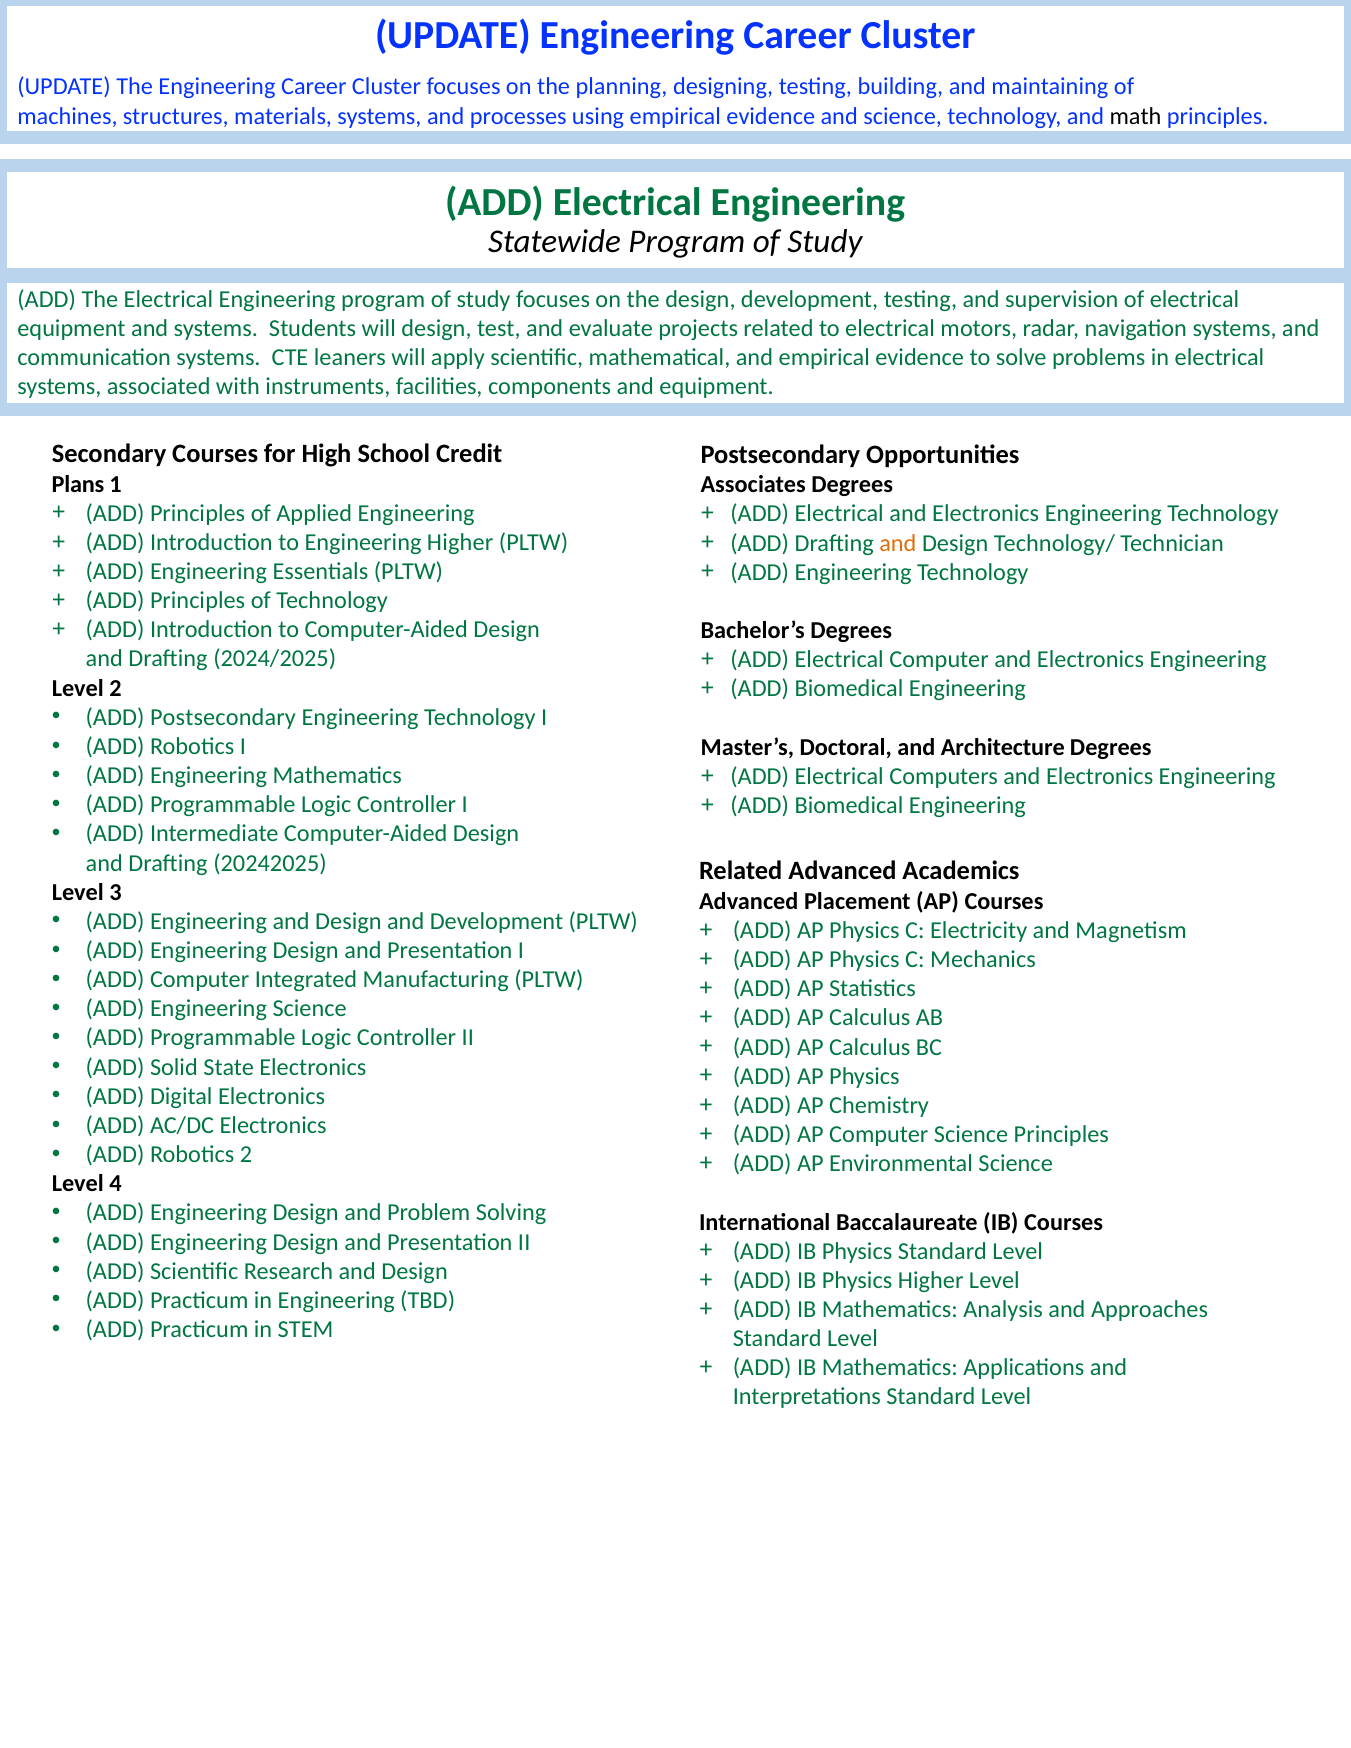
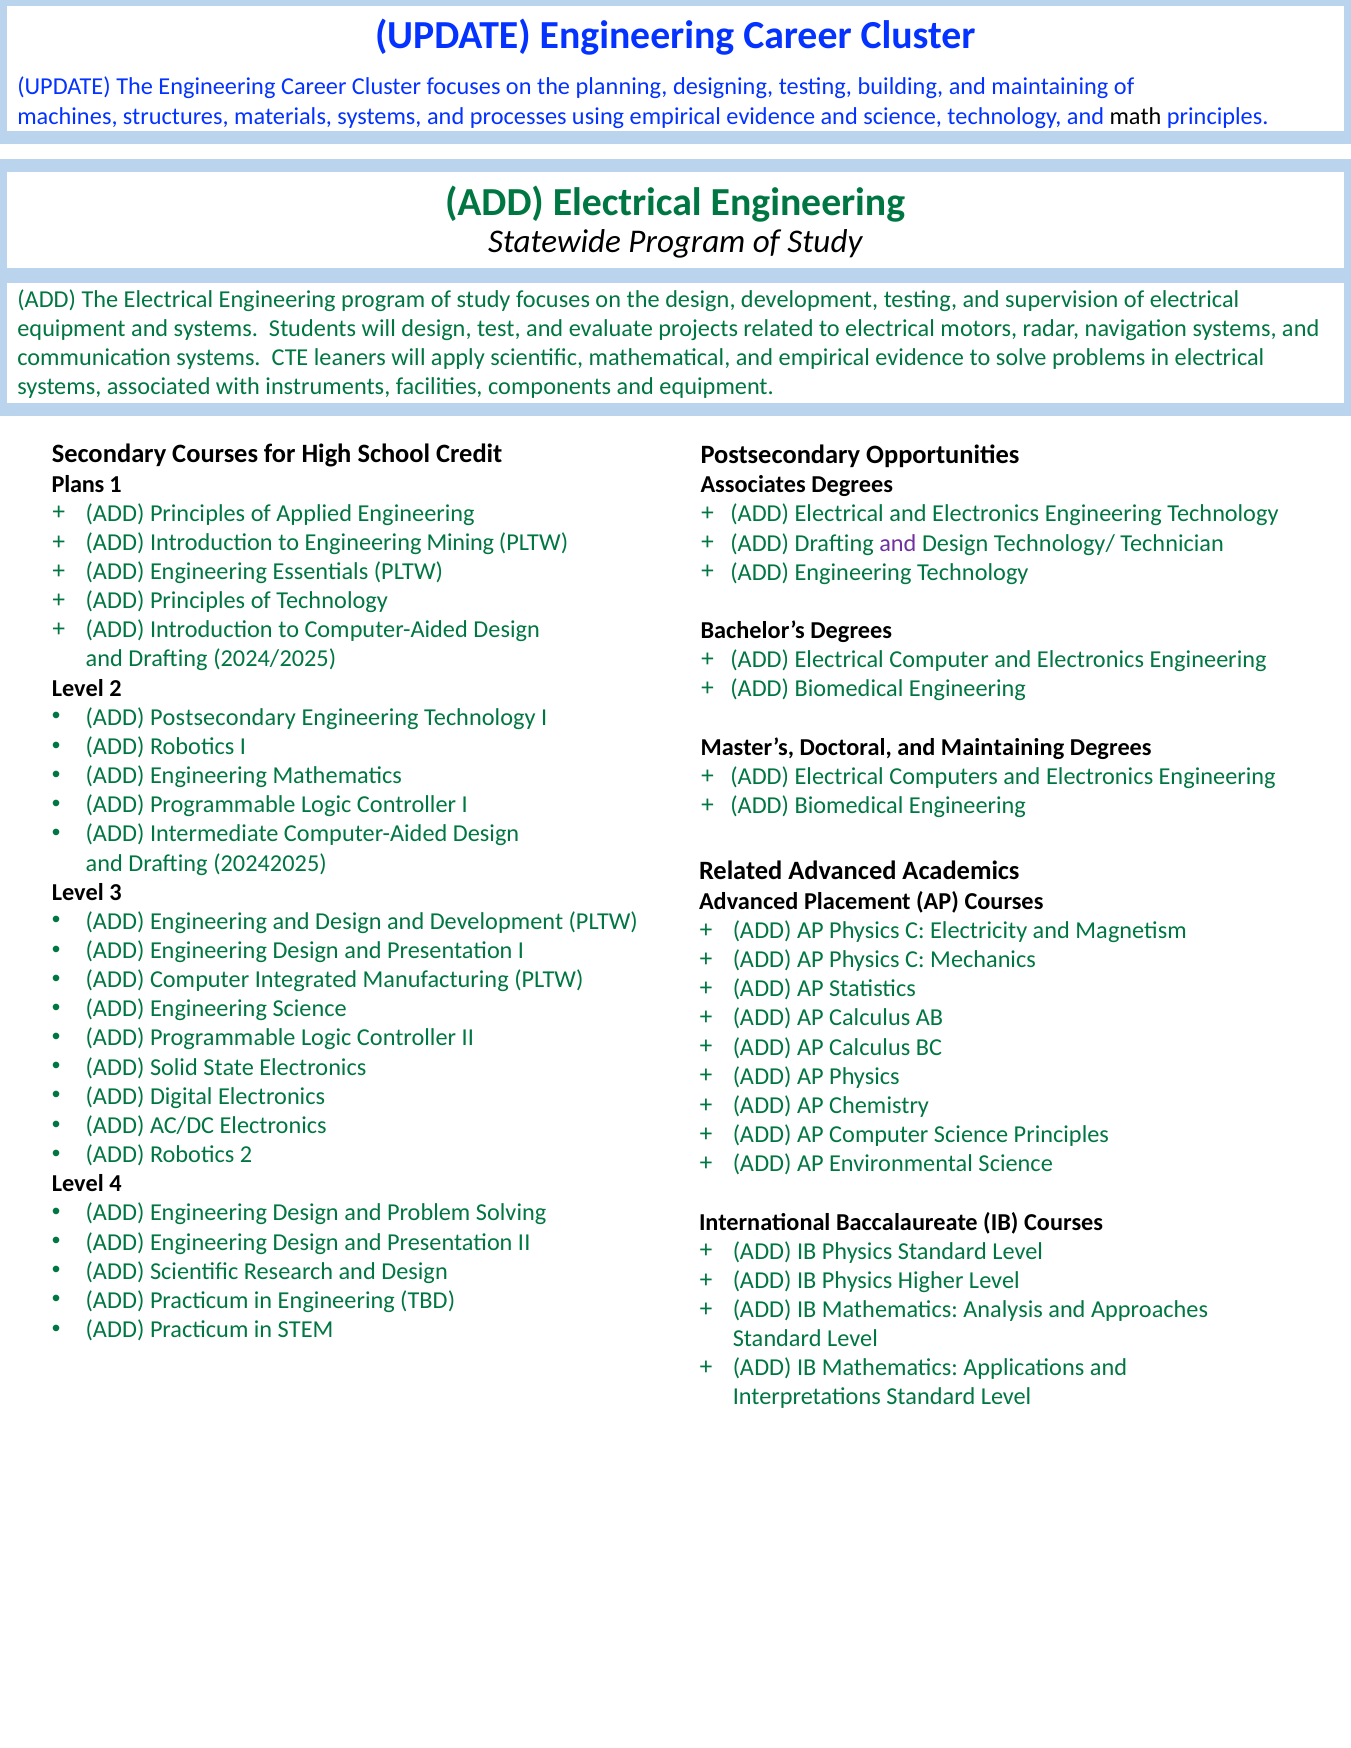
Engineering Higher: Higher -> Mining (460, 542)
and colour: orange -> purple (898, 543)
Doctoral and Architecture: Architecture -> Maintaining (1003, 747)
